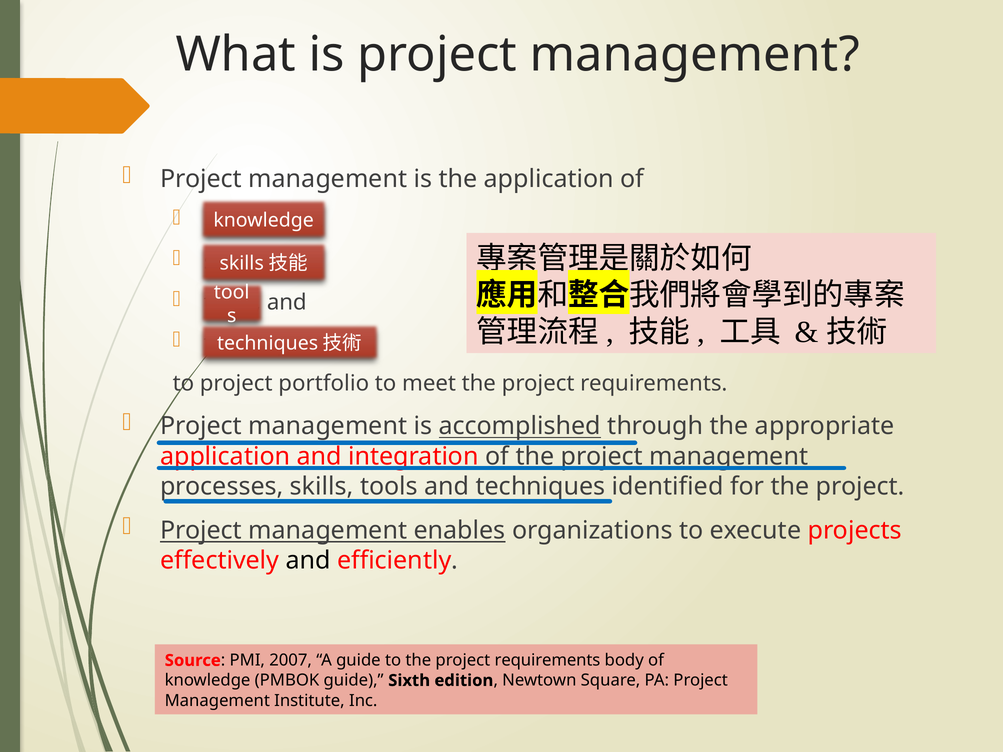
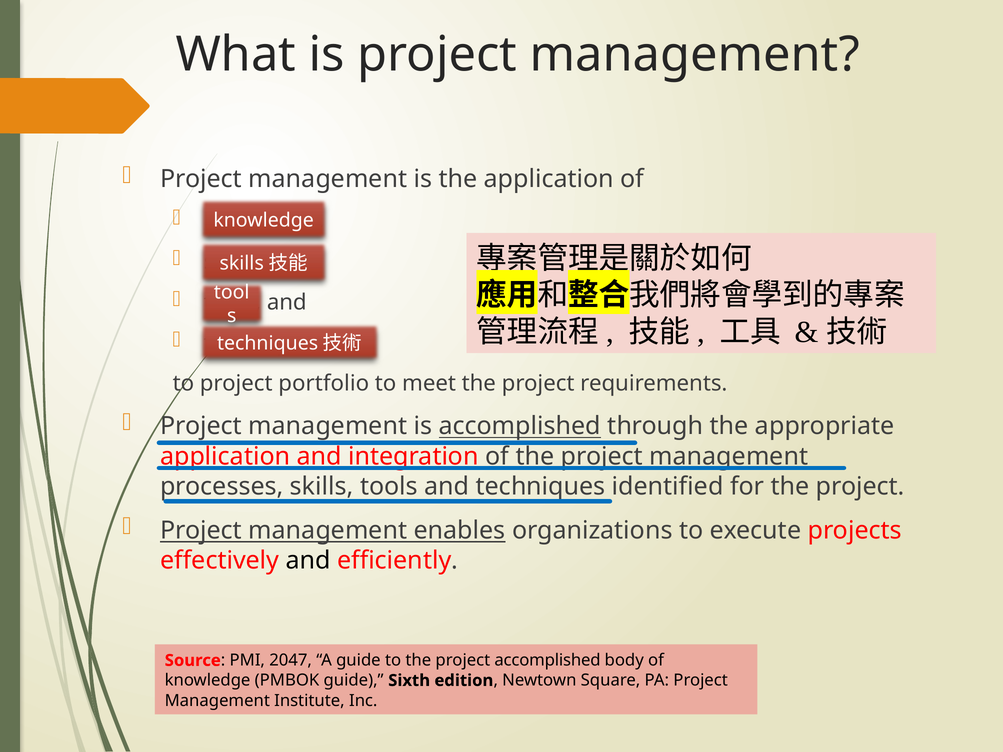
2007: 2007 -> 2047 (291, 661)
to the project requirements: requirements -> accomplished (547, 661)
